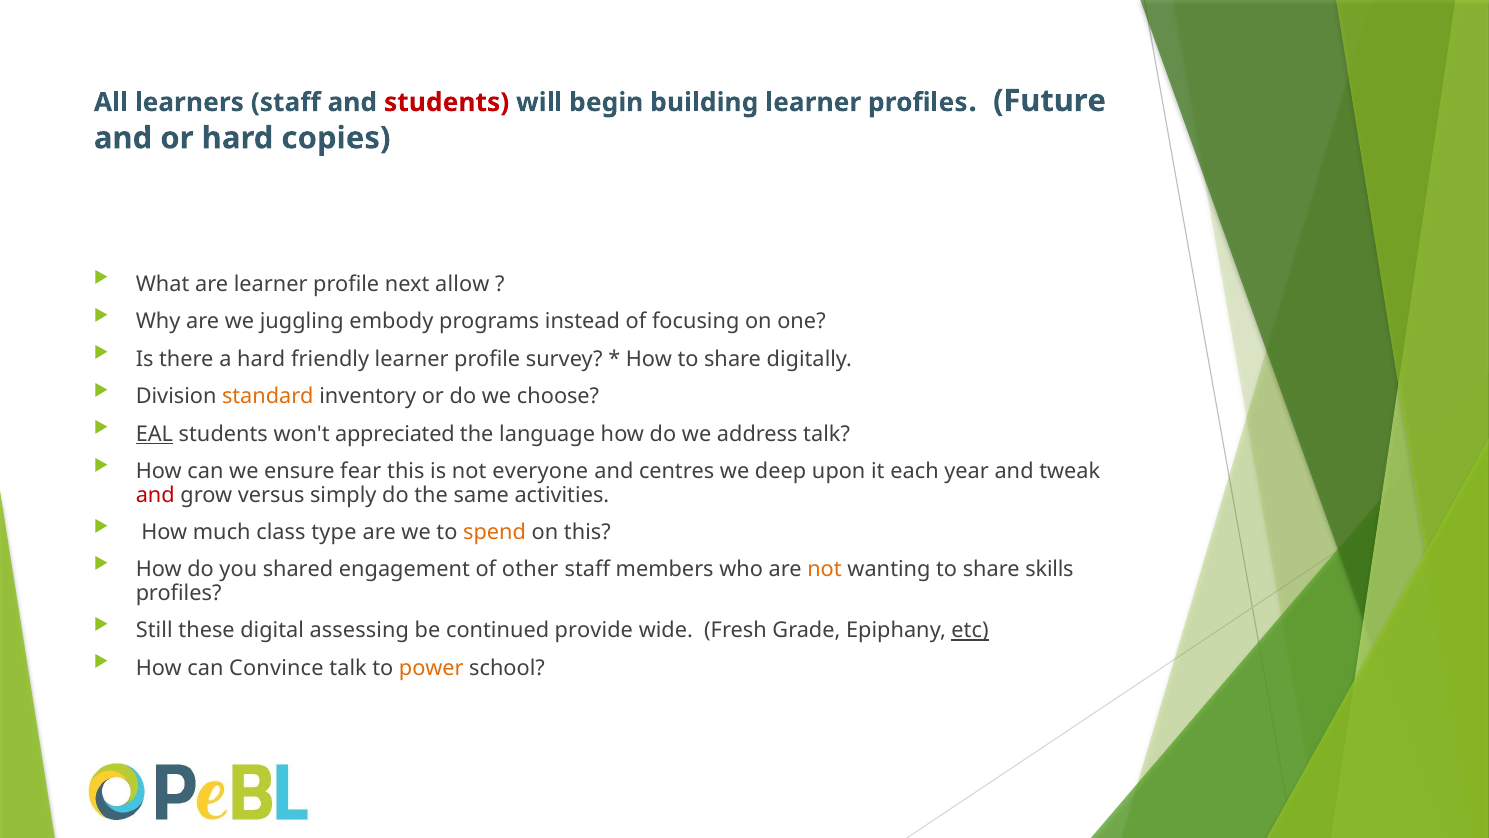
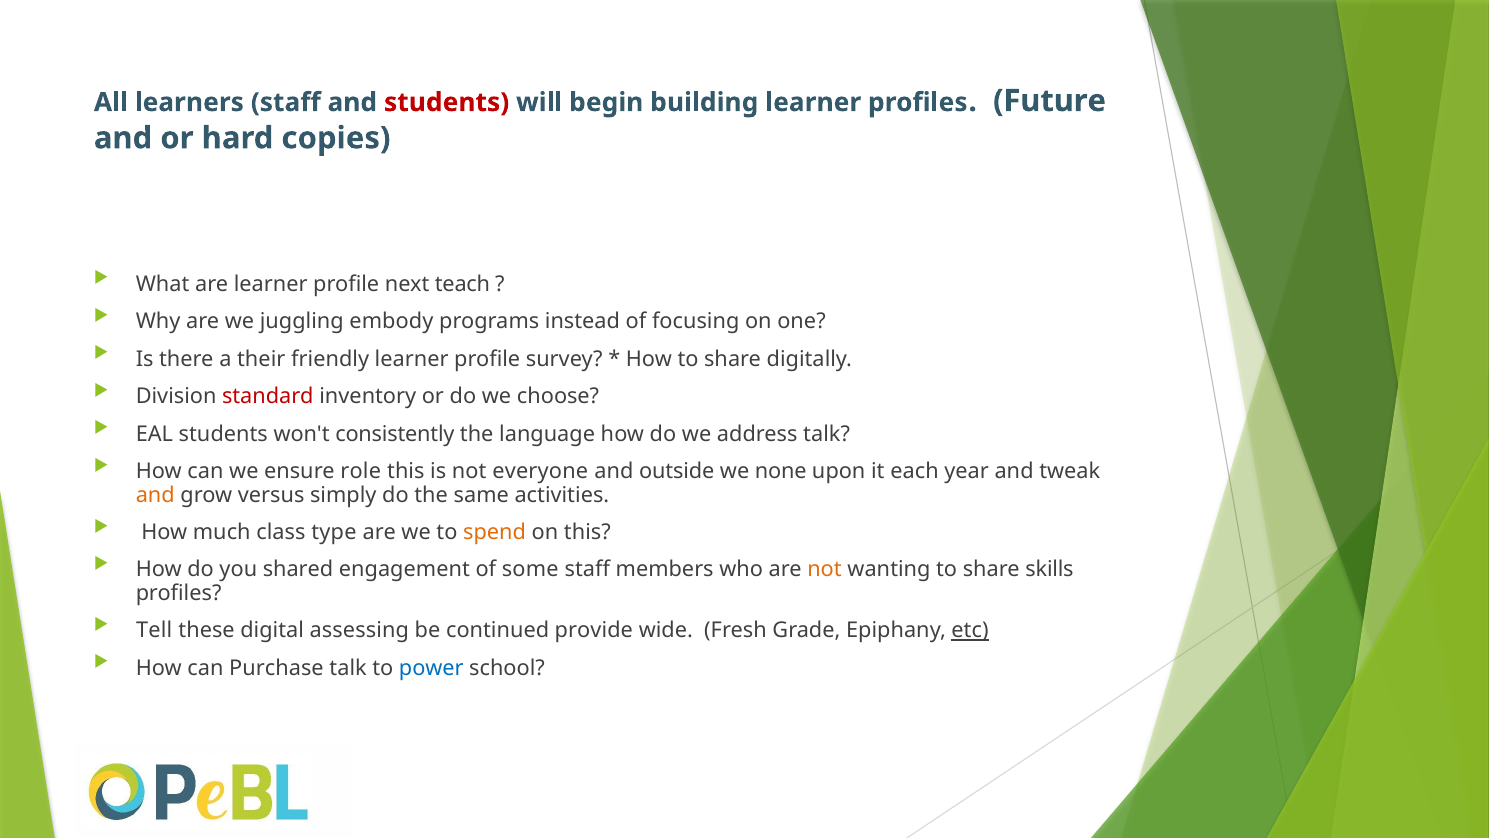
allow: allow -> teach (462, 284)
a hard: hard -> their (261, 359)
standard colour: orange -> red (268, 396)
EAL underline: present -> none (154, 434)
appreciated: appreciated -> consistently (395, 434)
fear: fear -> role (361, 471)
centres: centres -> outside (677, 471)
deep: deep -> none (781, 471)
and colour: red -> orange (155, 495)
other: other -> some (530, 569)
Still: Still -> Tell (154, 630)
Convince: Convince -> Purchase (276, 668)
power colour: orange -> blue (431, 668)
